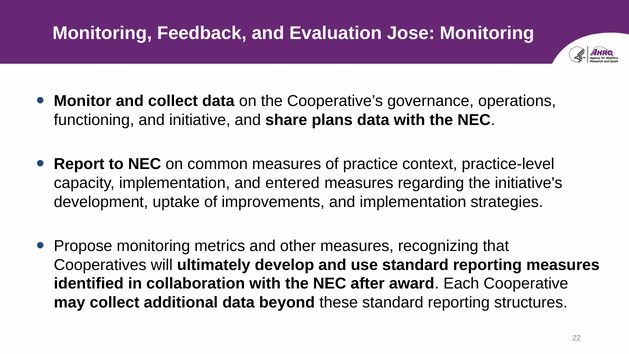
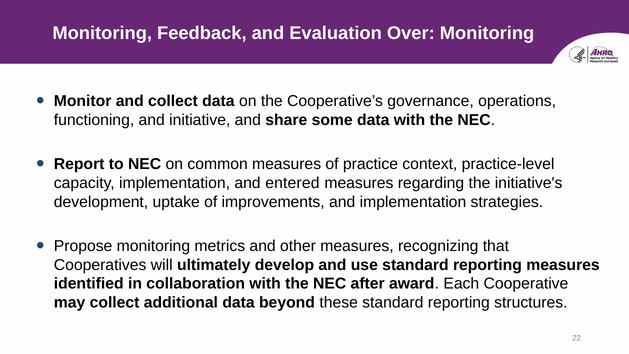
Jose: Jose -> Over (411, 33)
plans: plans -> some (332, 120)
